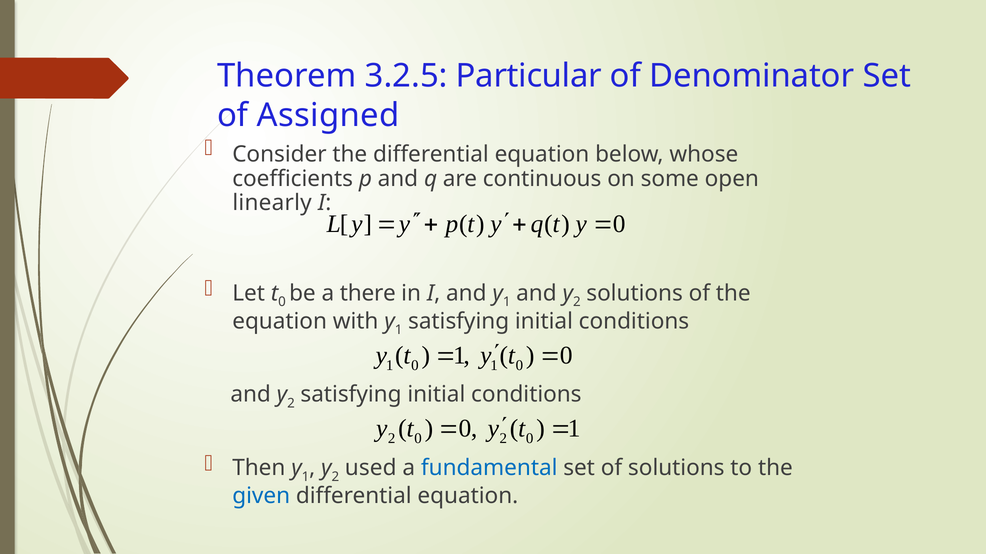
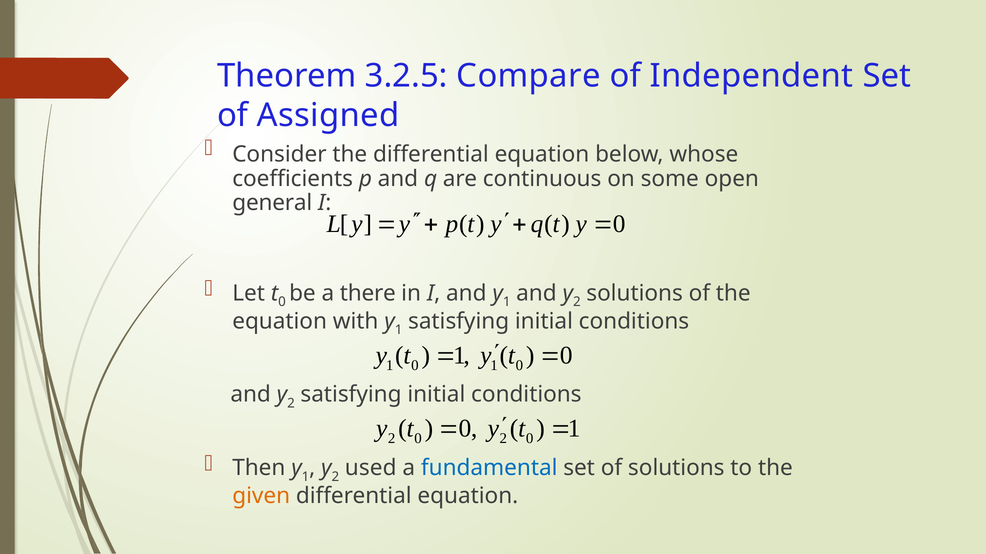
Particular: Particular -> Compare (529, 76)
Denominator: Denominator -> Independent (752, 76)
linearly: linearly -> general (272, 203)
given colour: blue -> orange (261, 496)
